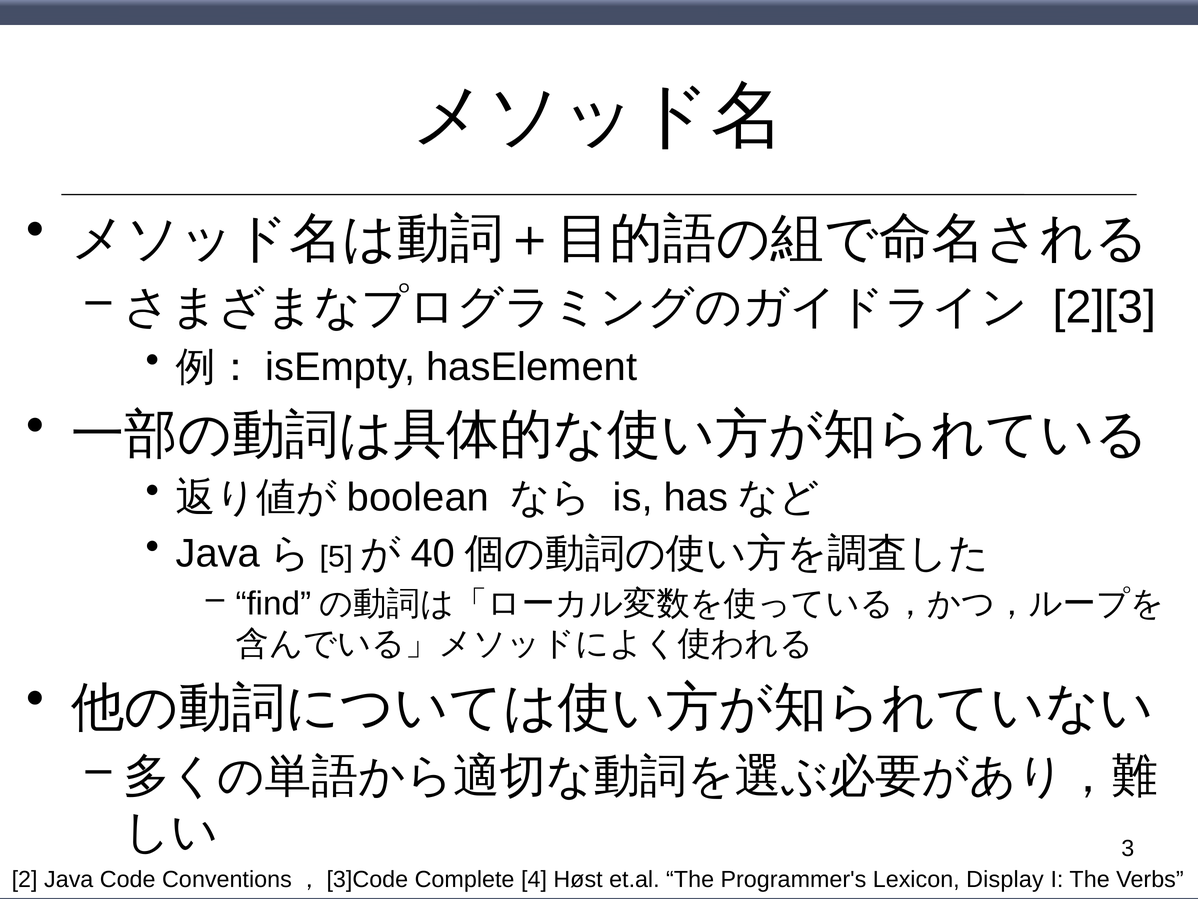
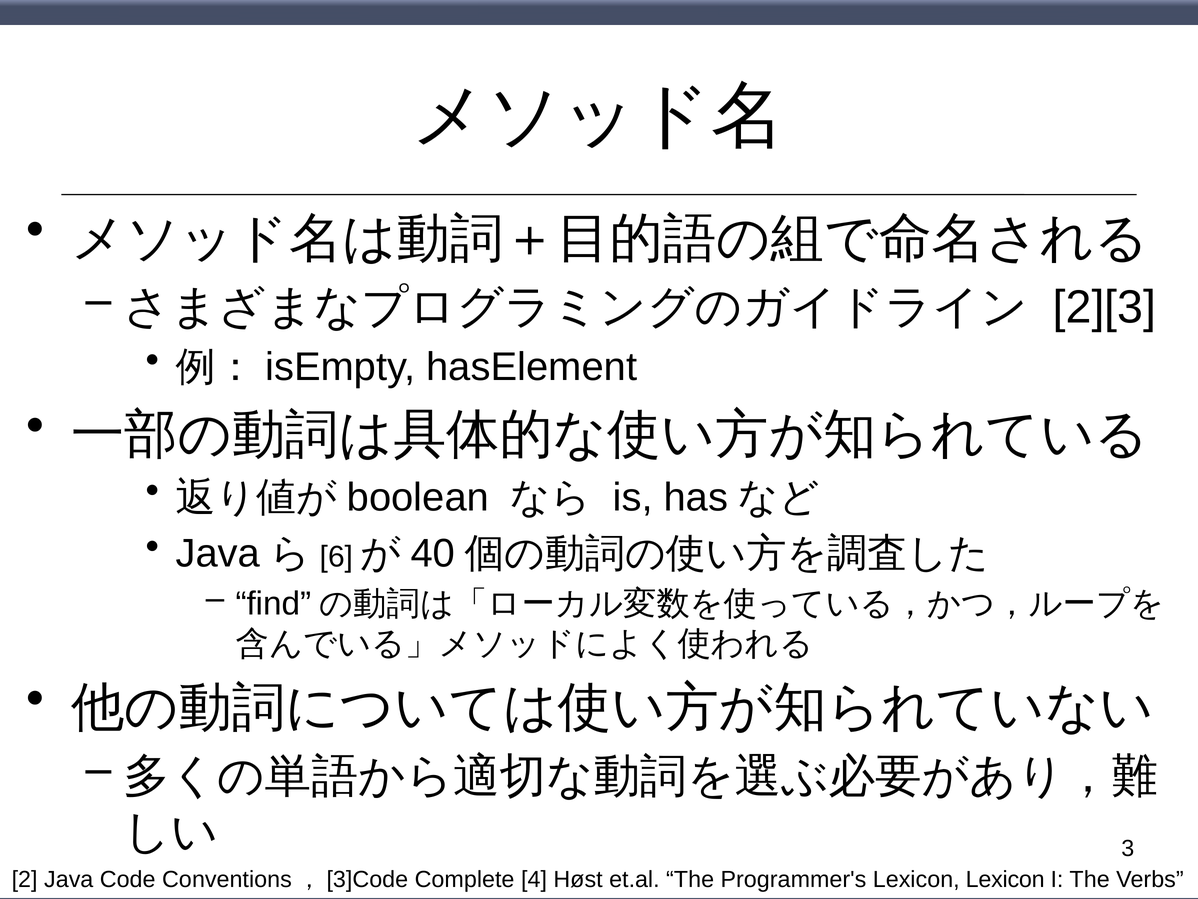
5: 5 -> 6 (337, 556)
Lexicon Display: Display -> Lexicon (1005, 879)
